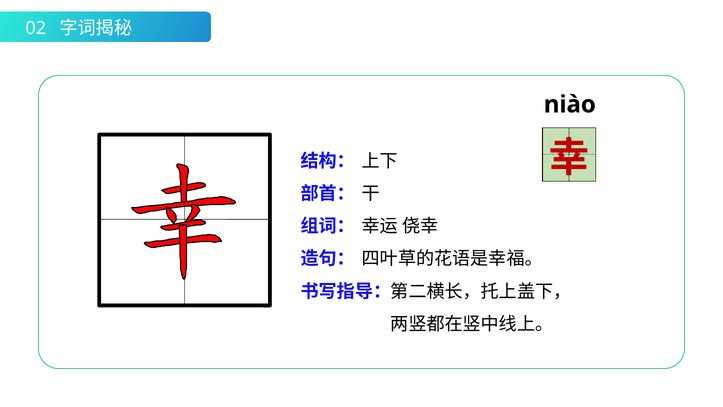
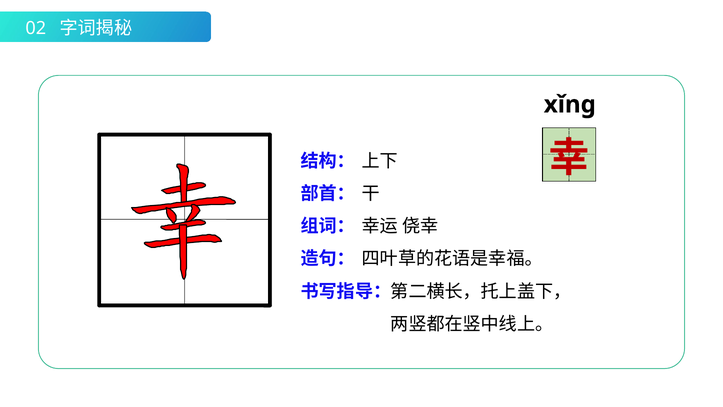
niào: niào -> xǐnɡ (570, 104)
